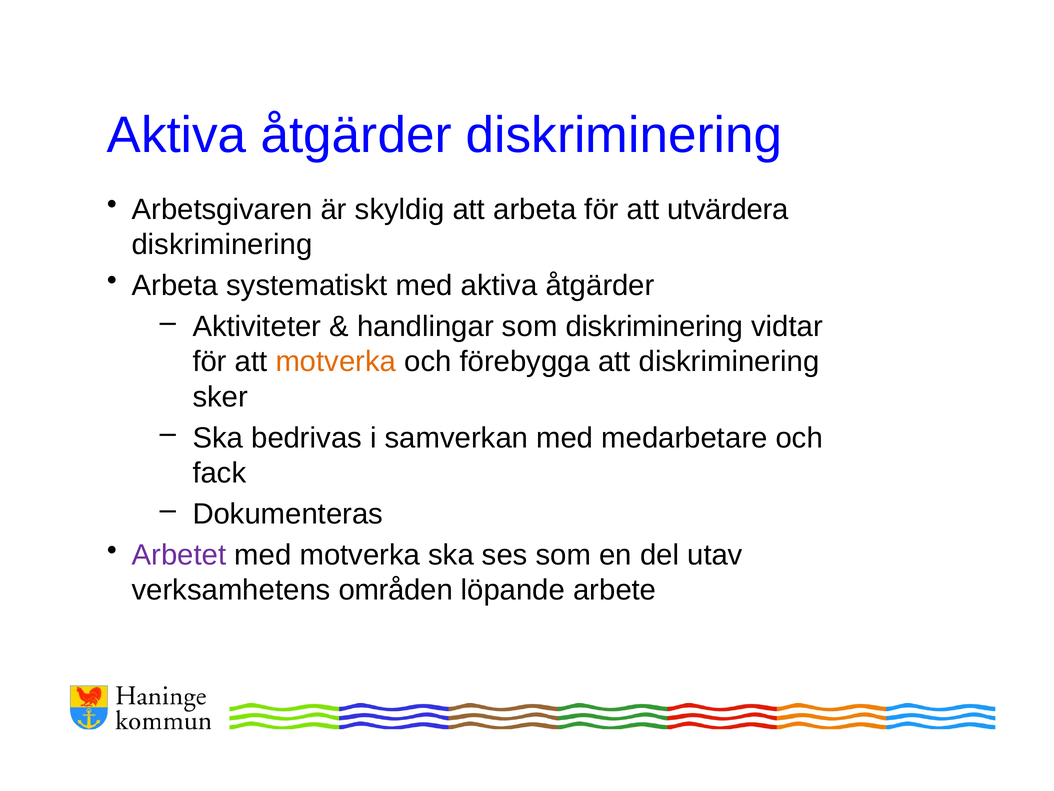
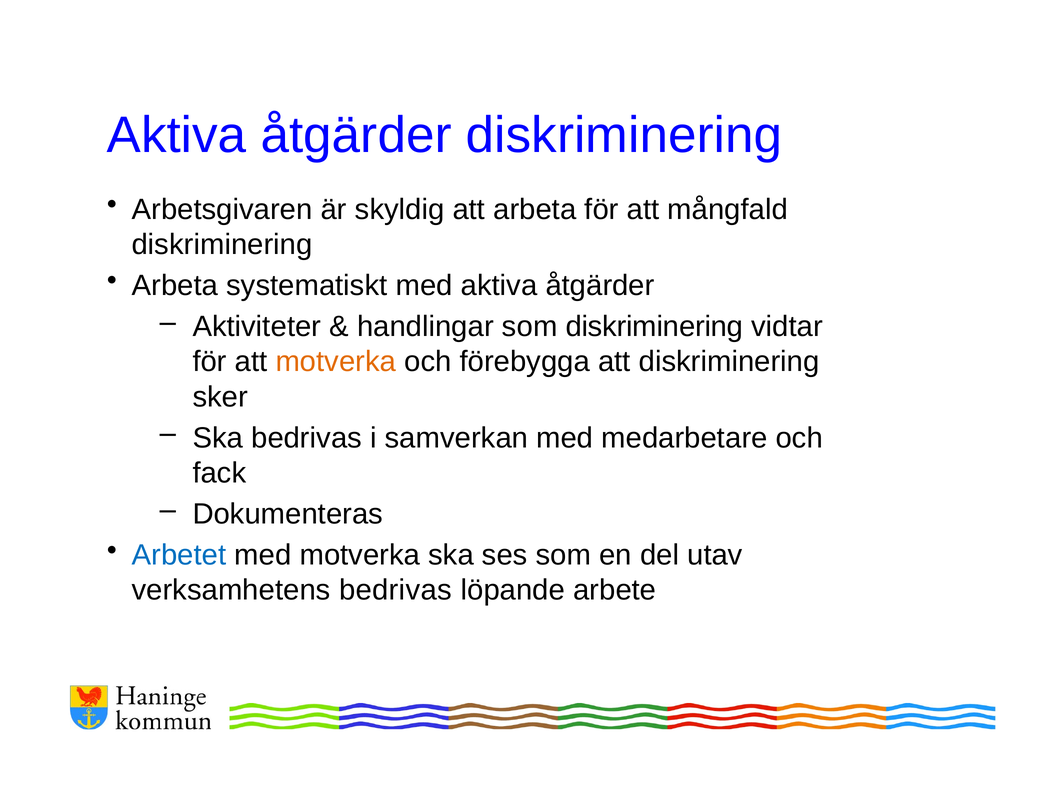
utvärdera: utvärdera -> mångfald (728, 209)
Arbetet colour: purple -> blue (179, 555)
verksamhetens områden: områden -> bedrivas (395, 590)
